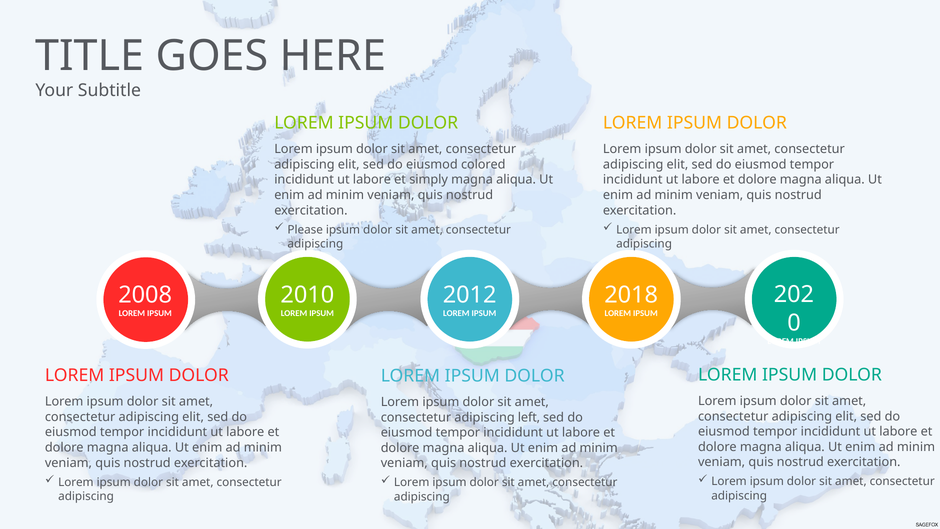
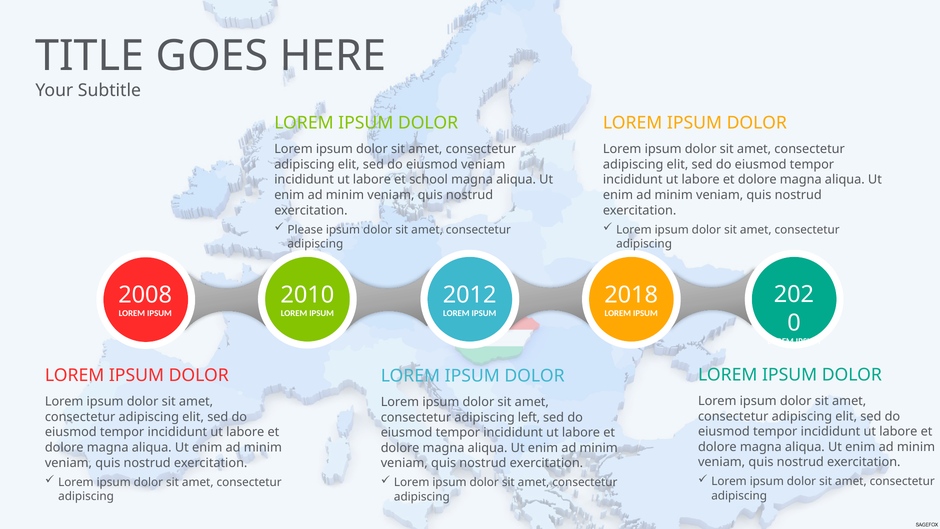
eiusmod colored: colored -> veniam (483, 164)
simply: simply -> school (429, 180)
